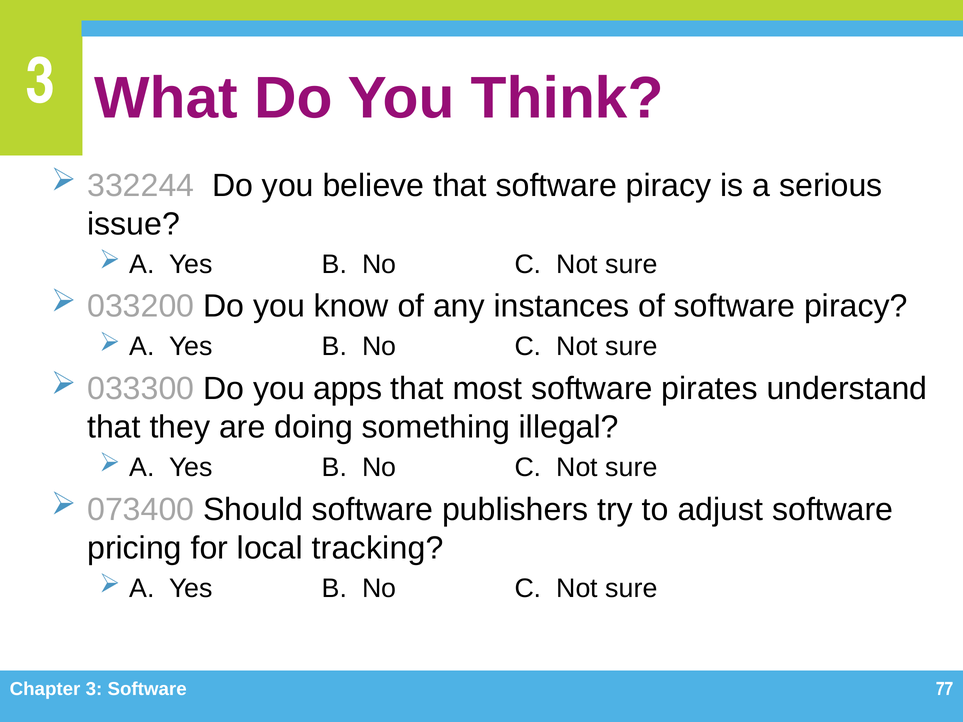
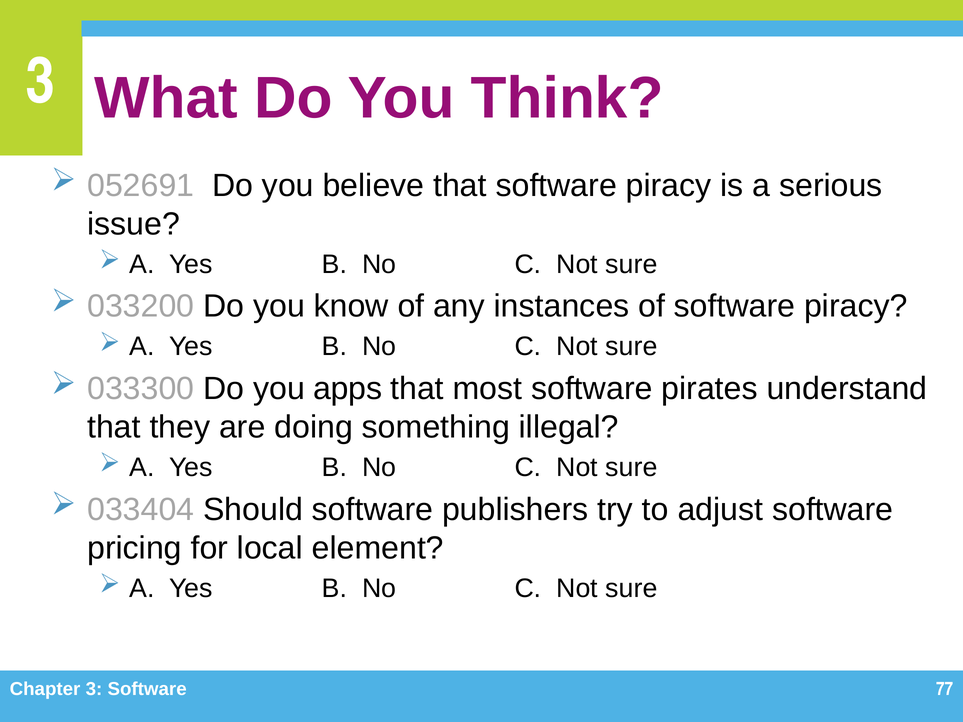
332244: 332244 -> 052691 (141, 185)
073400: 073400 -> 033404 (141, 510)
tracking: tracking -> element (378, 548)
